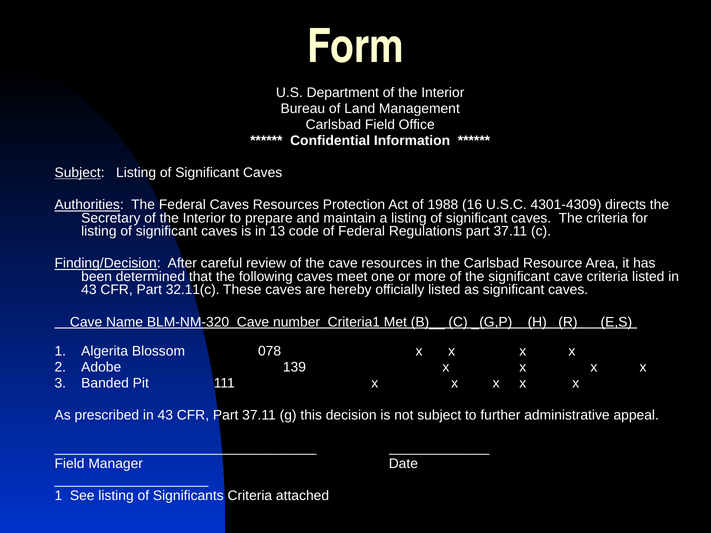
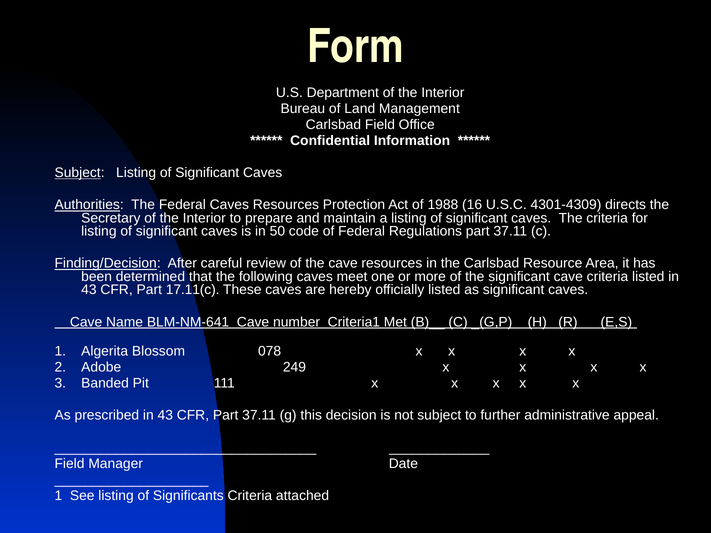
13: 13 -> 50 (277, 231)
32.11(c: 32.11(c -> 17.11(c (193, 290)
BLM-NM-320: BLM-NM-320 -> BLM-NM-641 (188, 322)
139: 139 -> 249 (294, 367)
